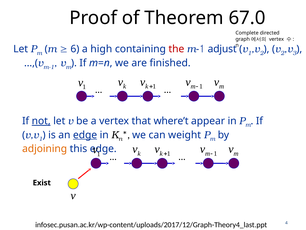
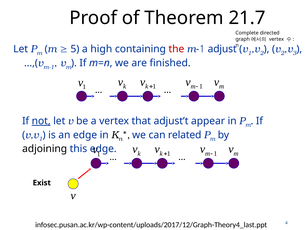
67.0: 67.0 -> 21.7 (247, 18)
6: 6 -> 5 (75, 49)
where’t: where’t -> adjust’t (171, 121)
edge underline: present -> none (85, 135)
weight: weight -> related (185, 135)
adjoining colour: orange -> black (45, 149)
